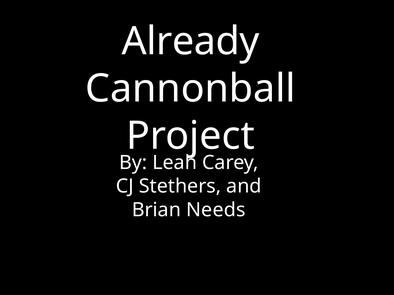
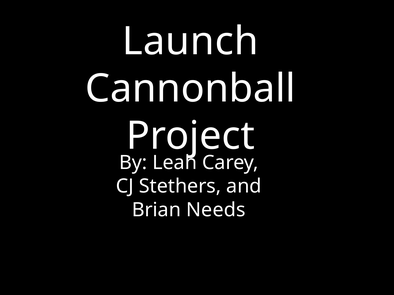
Already: Already -> Launch (190, 41)
